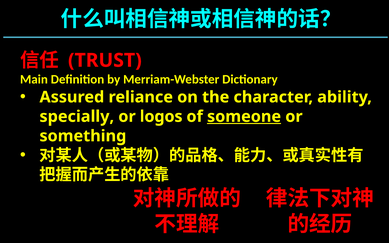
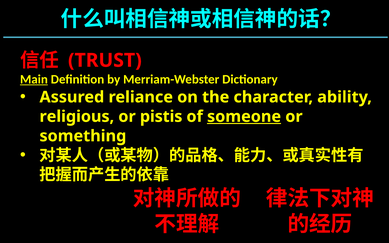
Main underline: none -> present (34, 79)
specially: specially -> religious (77, 117)
logos: logos -> pistis (161, 117)
